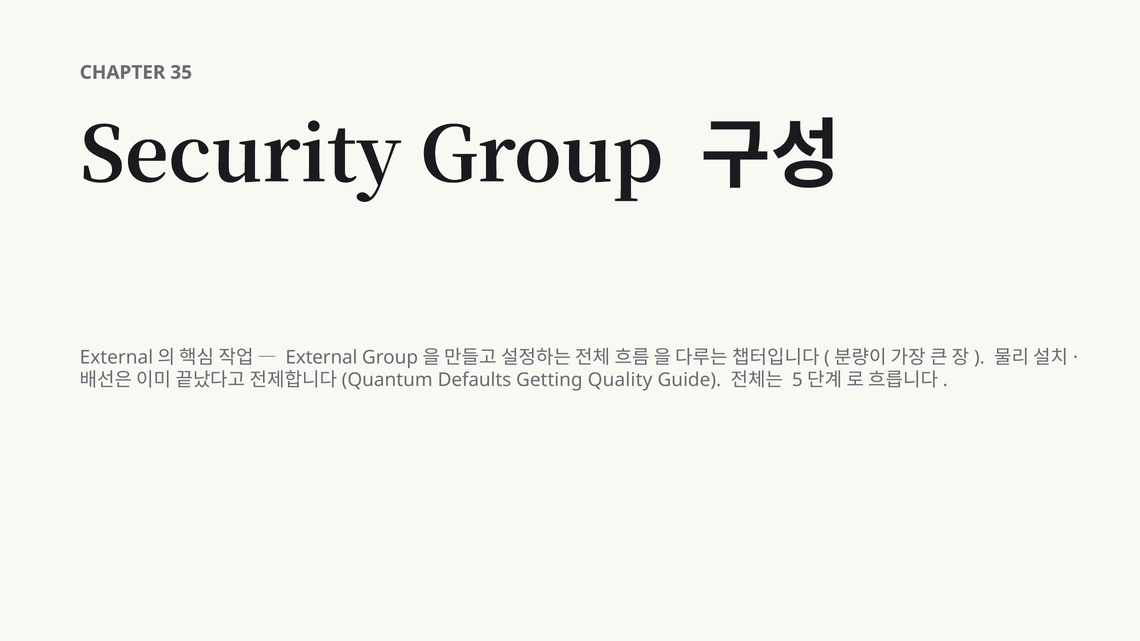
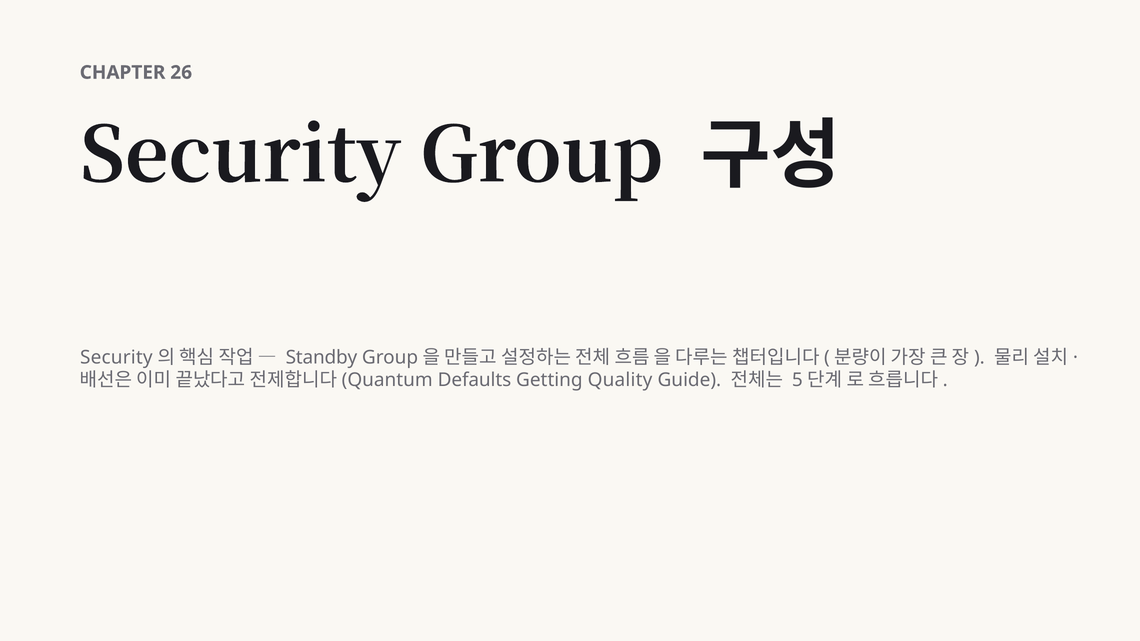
35: 35 -> 26 (181, 73)
External: External -> Security (116, 358)
External: External -> Standby (321, 358)
